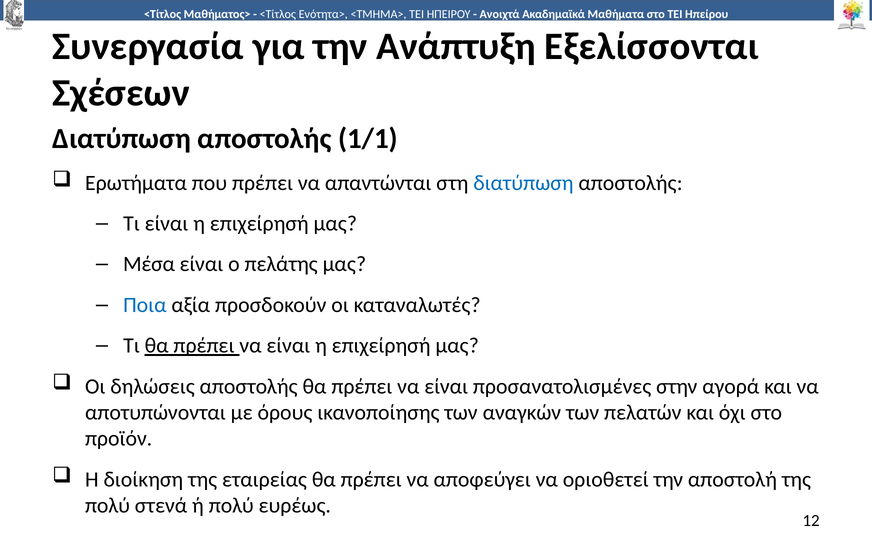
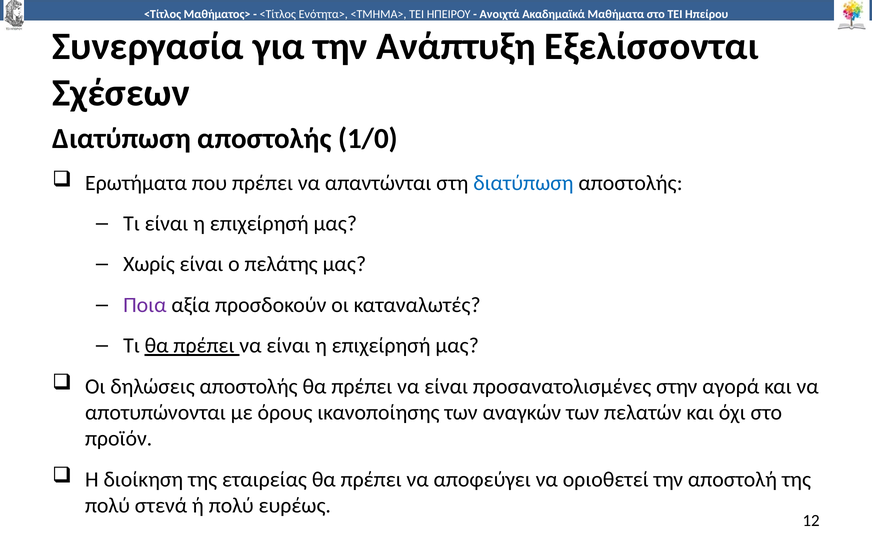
1/1: 1/1 -> 1/0 (368, 138)
Μέσα: Μέσα -> Χωρίς (149, 264)
Ποια colour: blue -> purple (145, 305)
